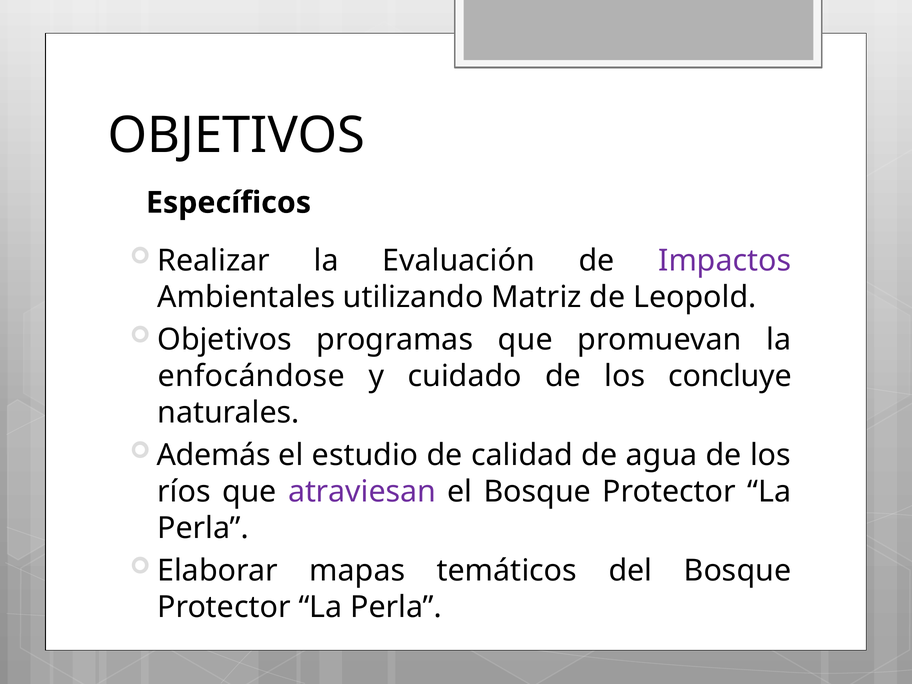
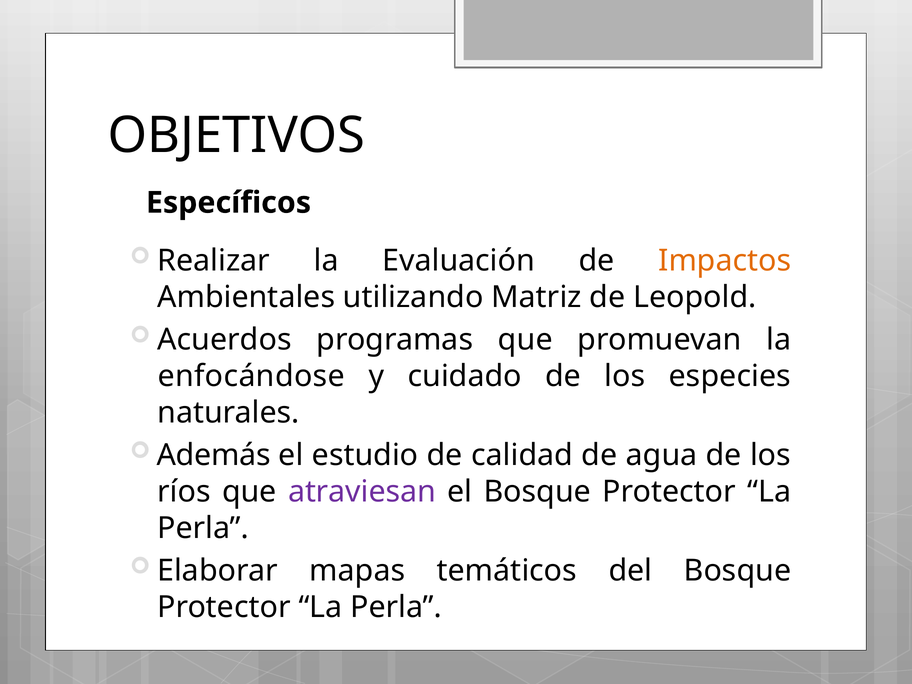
Impactos colour: purple -> orange (725, 261)
Objetivos: Objetivos -> Acuerdos (224, 340)
concluye: concluye -> especies (730, 376)
